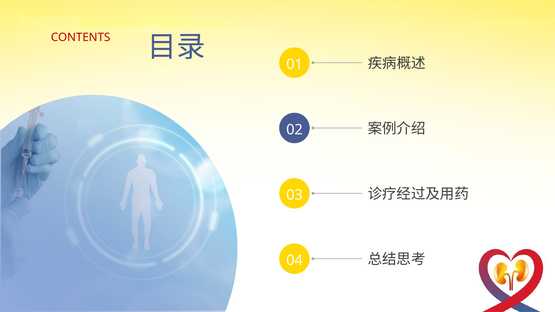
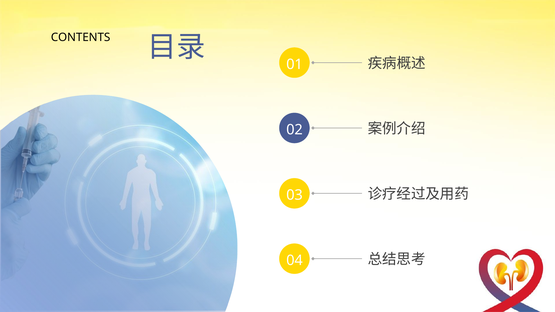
CONTENTS colour: red -> black (81, 37)
